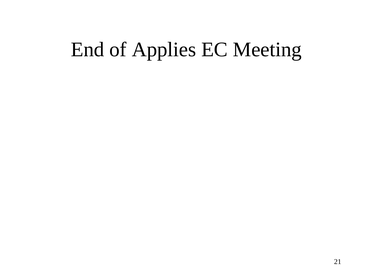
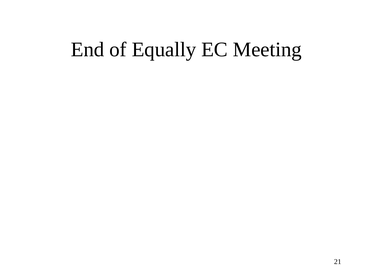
Applies: Applies -> Equally (164, 50)
